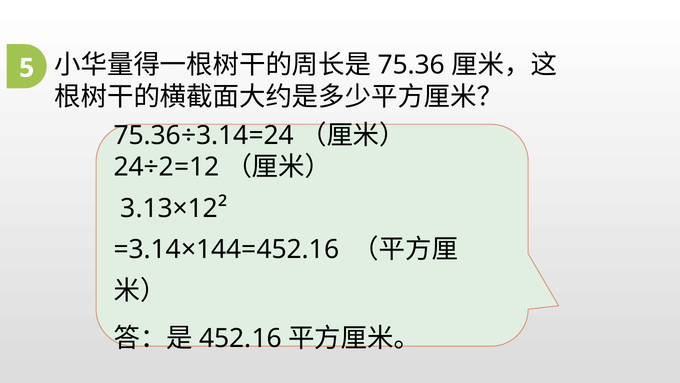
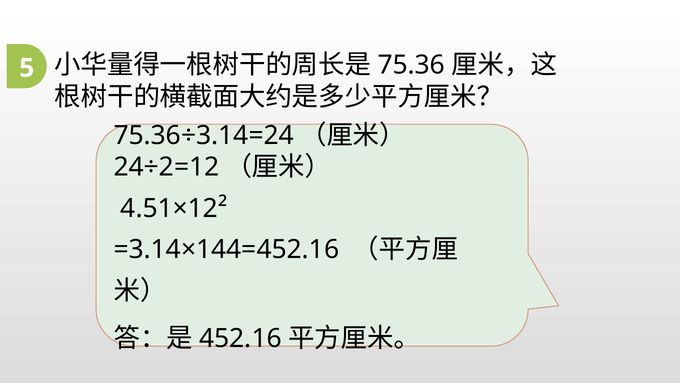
3.13×12²: 3.13×12² -> 4.51×12² (174, 208)
